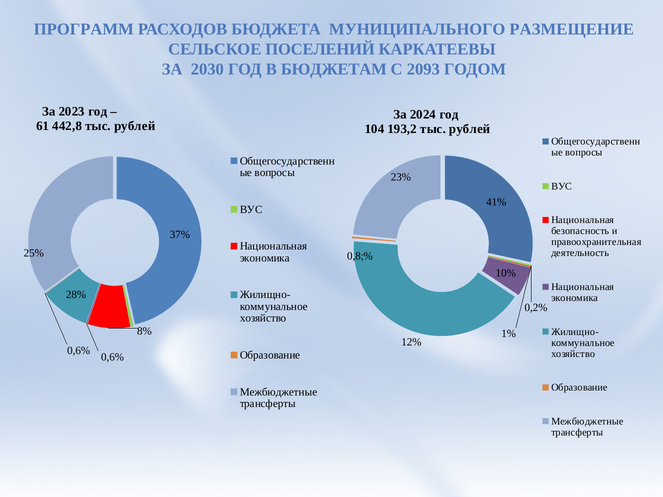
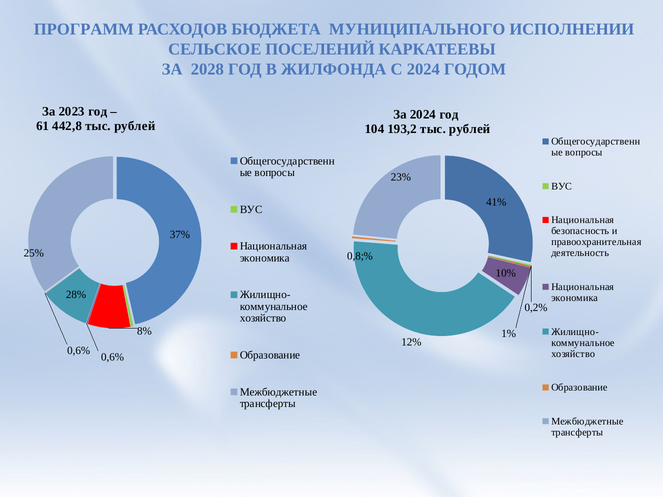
РАЗМЕЩЕНИЕ: РАЗМЕЩЕНИЕ -> ИСПОЛНЕНИИ (572, 30)
2030: 2030 -> 2028 (207, 69)
БЮДЖЕТАМ: БЮДЖЕТАМ -> ЖИЛФОНДА (334, 69)
С 2093: 2093 -> 2024 (423, 69)
